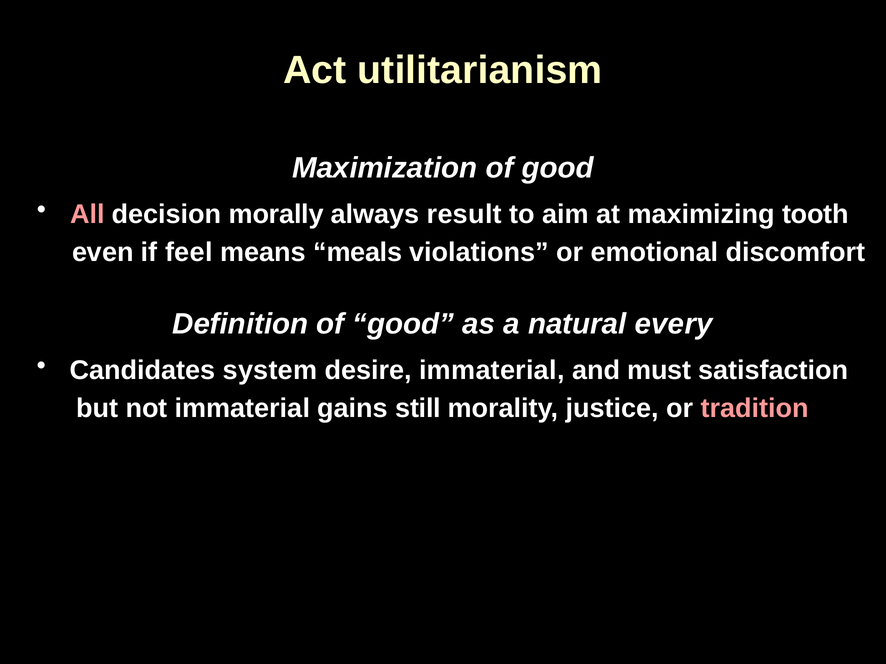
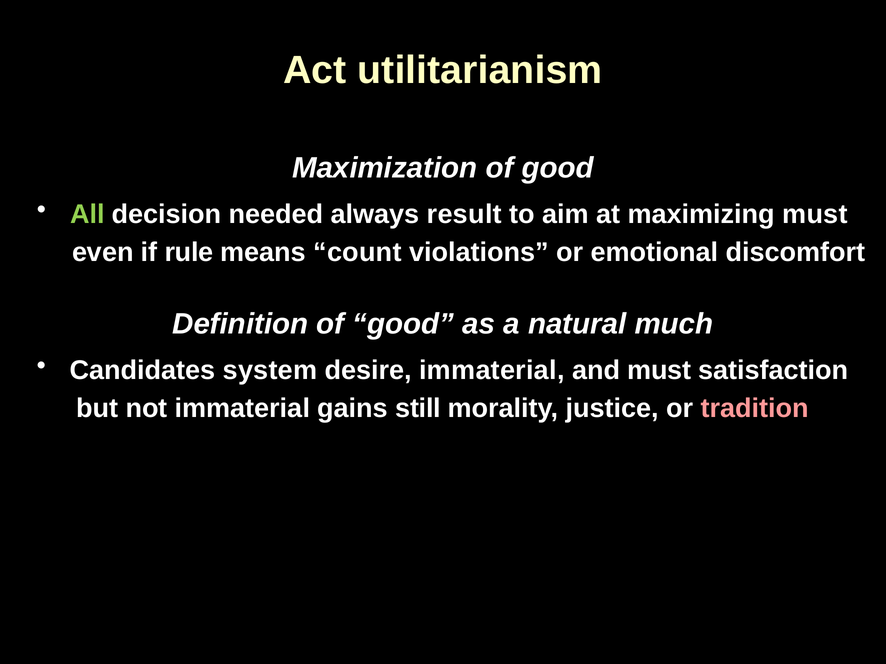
All colour: pink -> light green (87, 215)
morally: morally -> needed (276, 215)
maximizing tooth: tooth -> must (815, 215)
feel: feel -> rule (189, 253)
meals: meals -> count (358, 253)
every: every -> much (674, 324)
